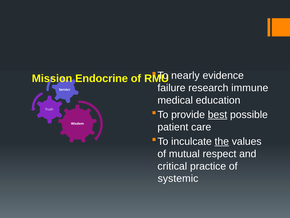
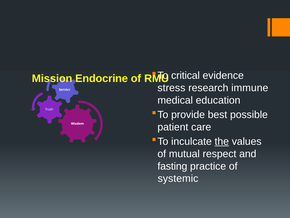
nearly: nearly -> critical (185, 75)
failure: failure -> stress (171, 88)
best underline: present -> none (217, 114)
critical: critical -> fasting (172, 166)
